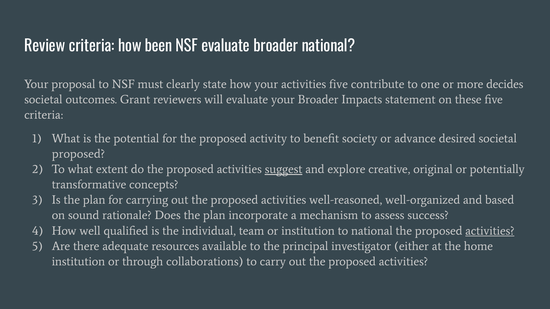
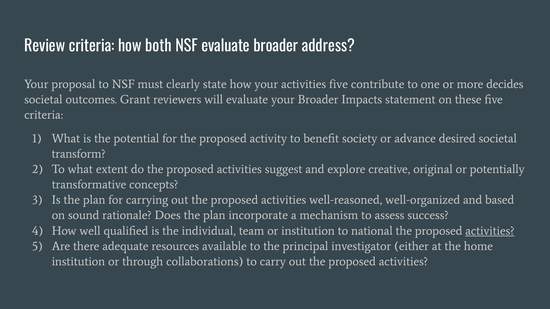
been: been -> both (158, 46)
broader national: national -> address (328, 46)
proposed: proposed -> transform (79, 154)
suggest underline: present -> none (284, 169)
